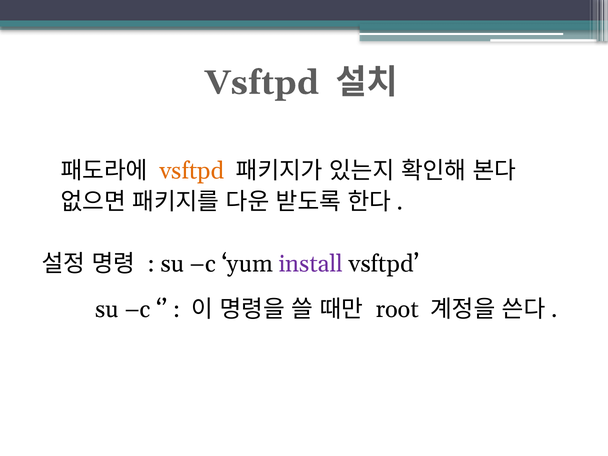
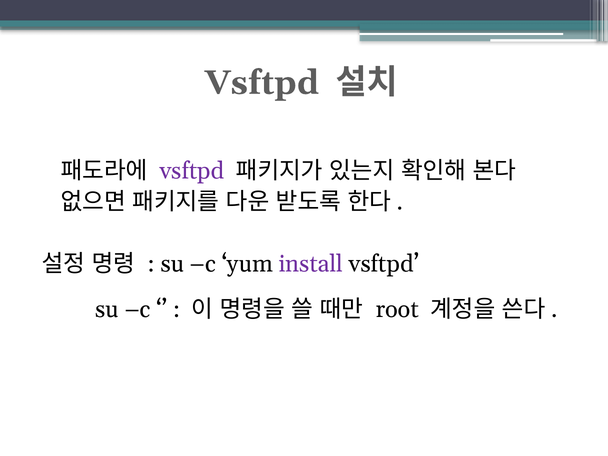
vsftpd colour: orange -> purple (192, 171)
